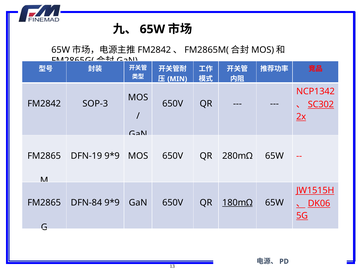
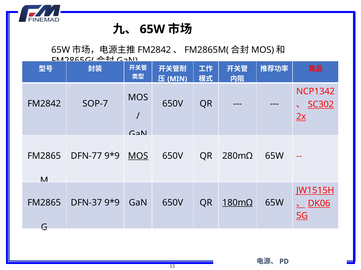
SOP-3: SOP-3 -> SOP-7 (95, 104)
DFN-19: DFN-19 -> DFN-77 (86, 156)
MOS underline: none -> present (138, 156)
DFN-84: DFN-84 -> DFN-37 (86, 203)
